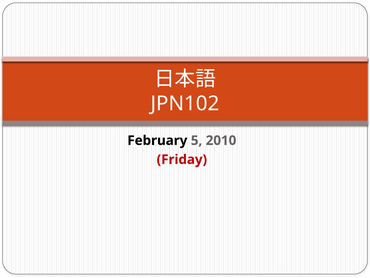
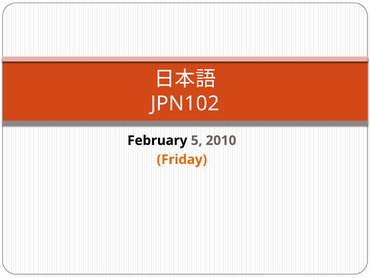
Friday colour: red -> orange (182, 159)
